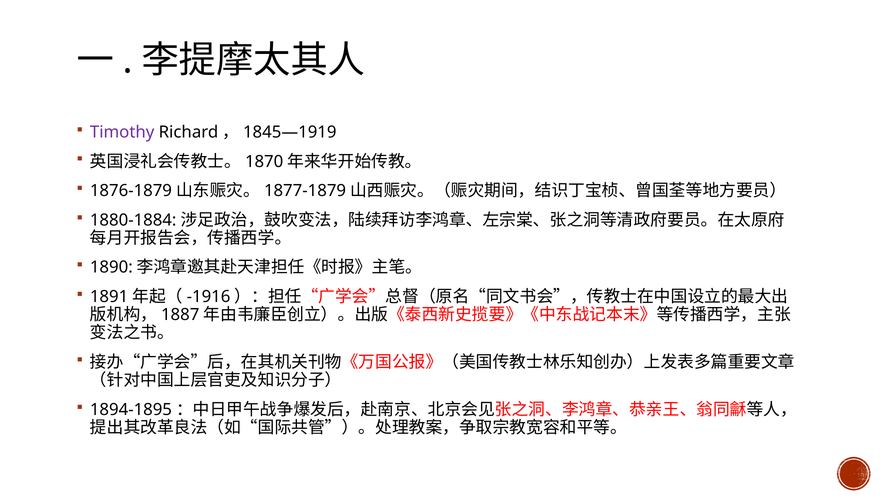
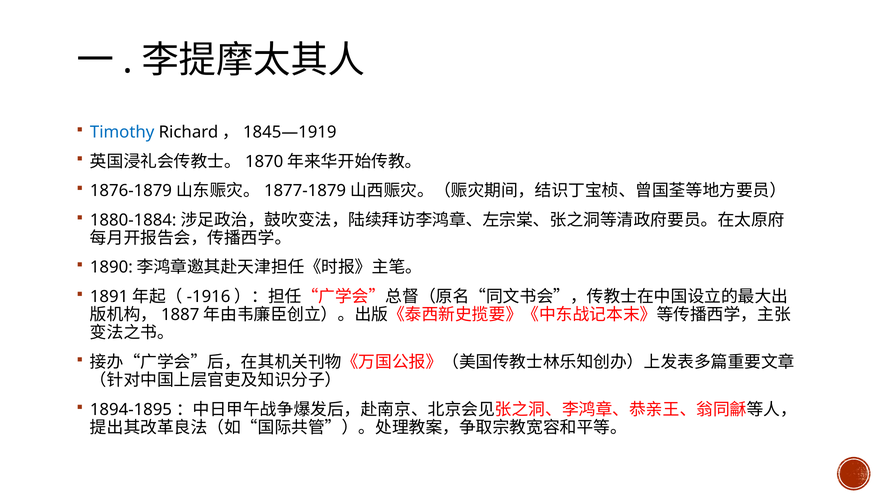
Timothy colour: purple -> blue (122, 132)
